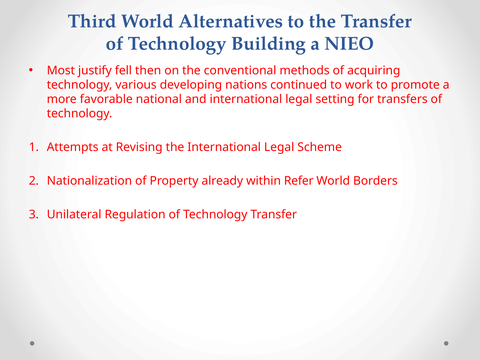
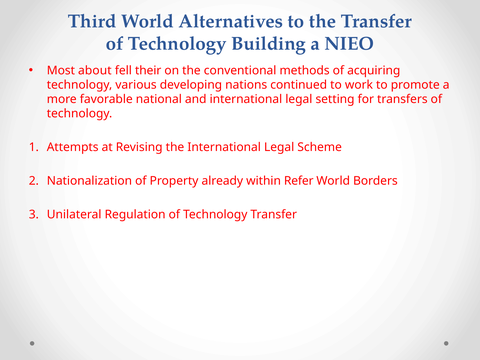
justify: justify -> about (95, 70)
then: then -> their (148, 70)
